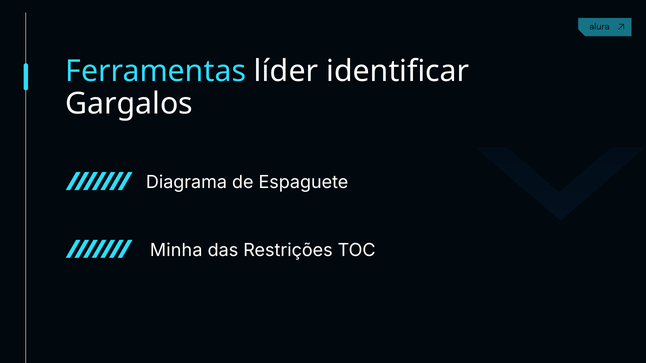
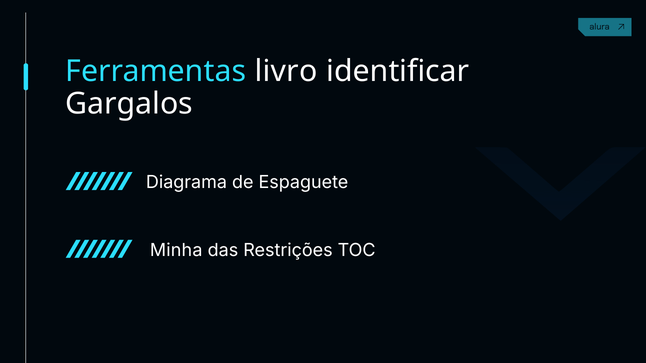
líder: líder -> livro (286, 71)
